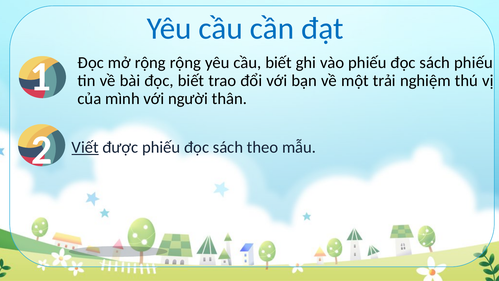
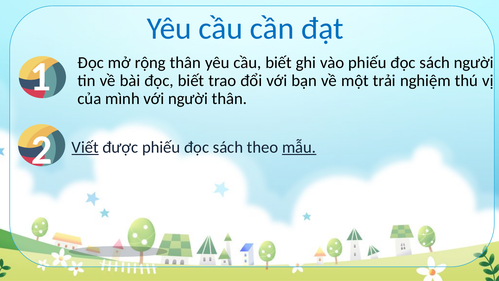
rộng rộng: rộng -> thân (185, 63)
sách phiếu: phiếu -> người (474, 63)
mẫu underline: none -> present (299, 147)
